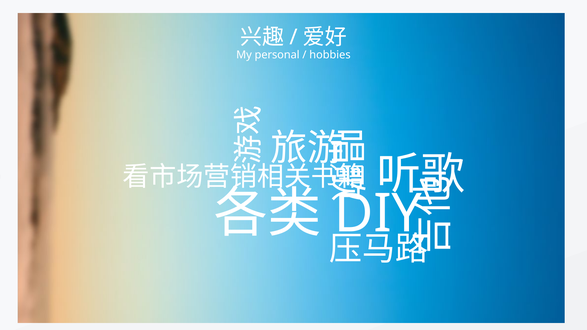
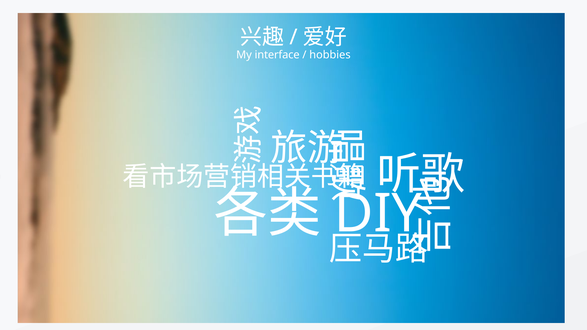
personal: personal -> interface (277, 55)
